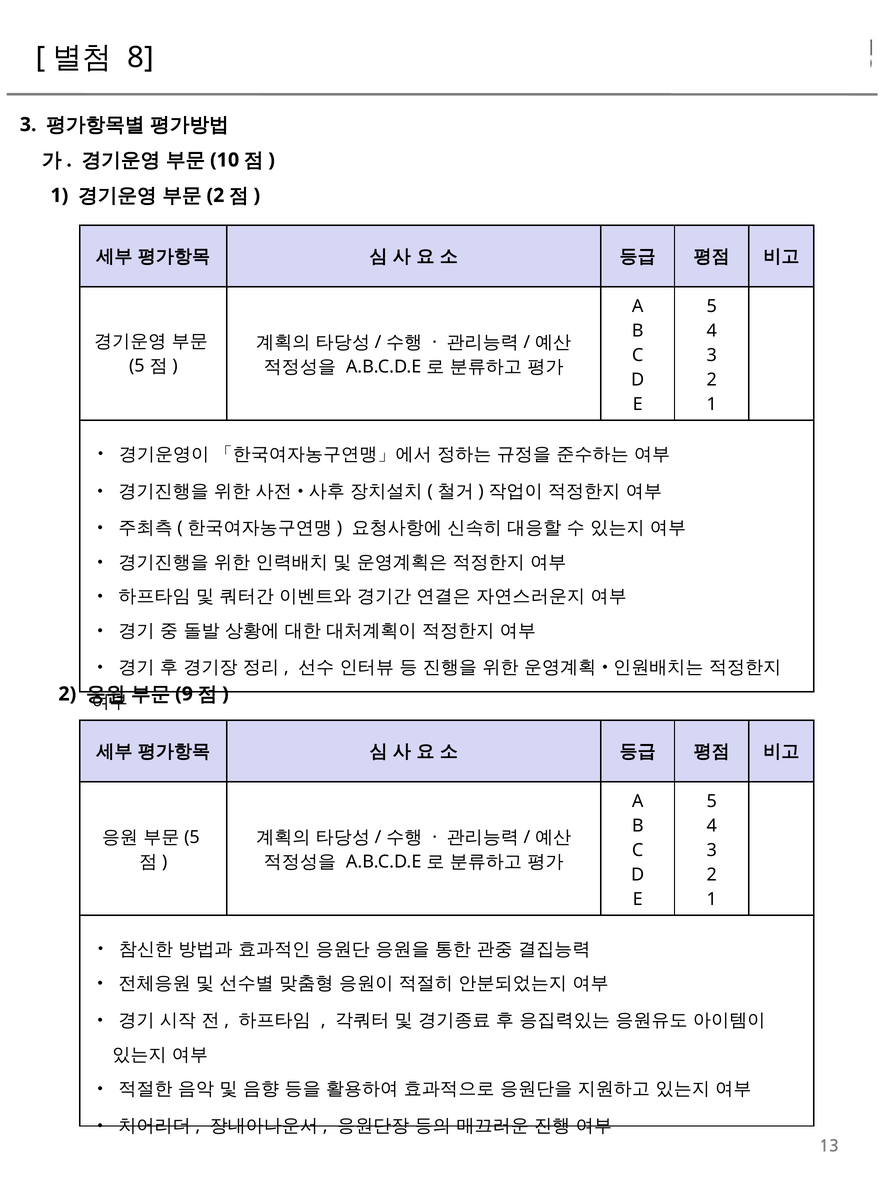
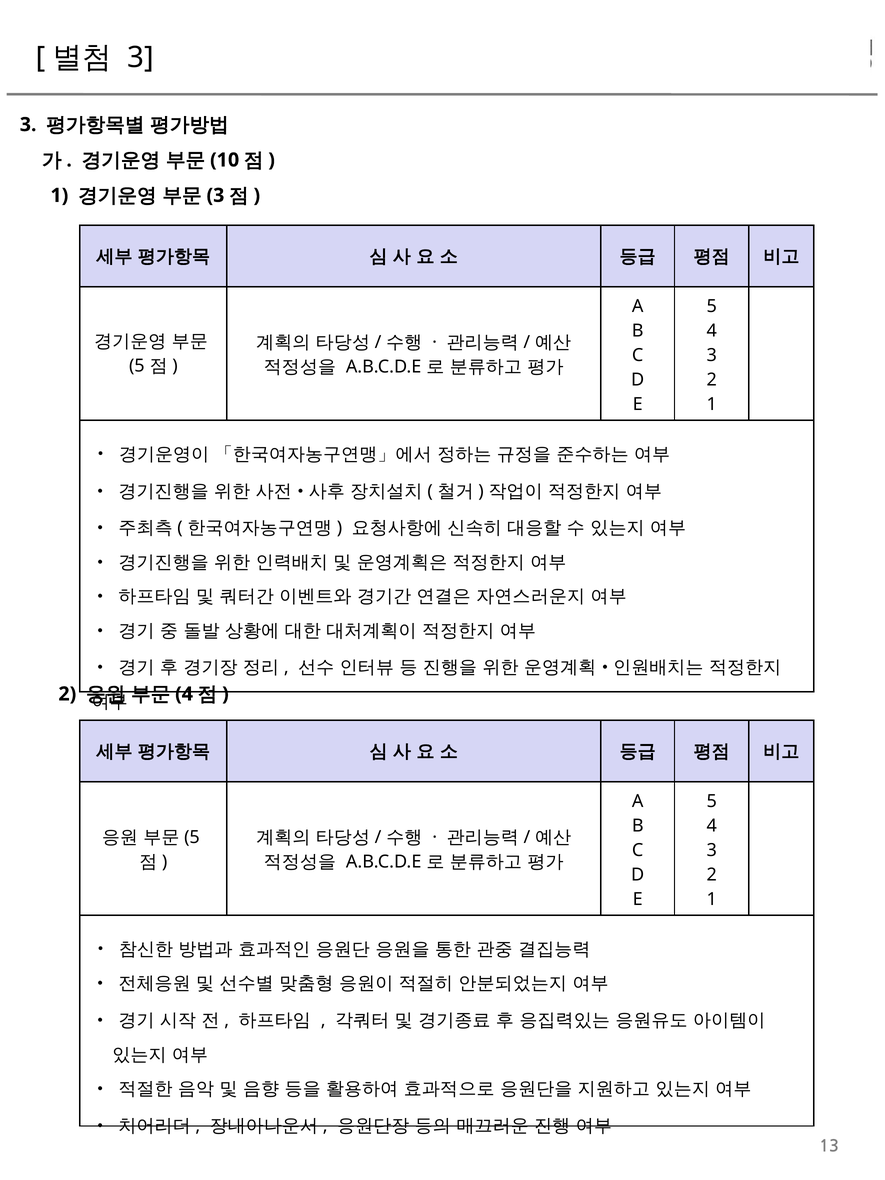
8: 8 -> 3 (141, 58)
2: 2 -> 3 (215, 195)
9: 9 -> 4 (184, 694)
